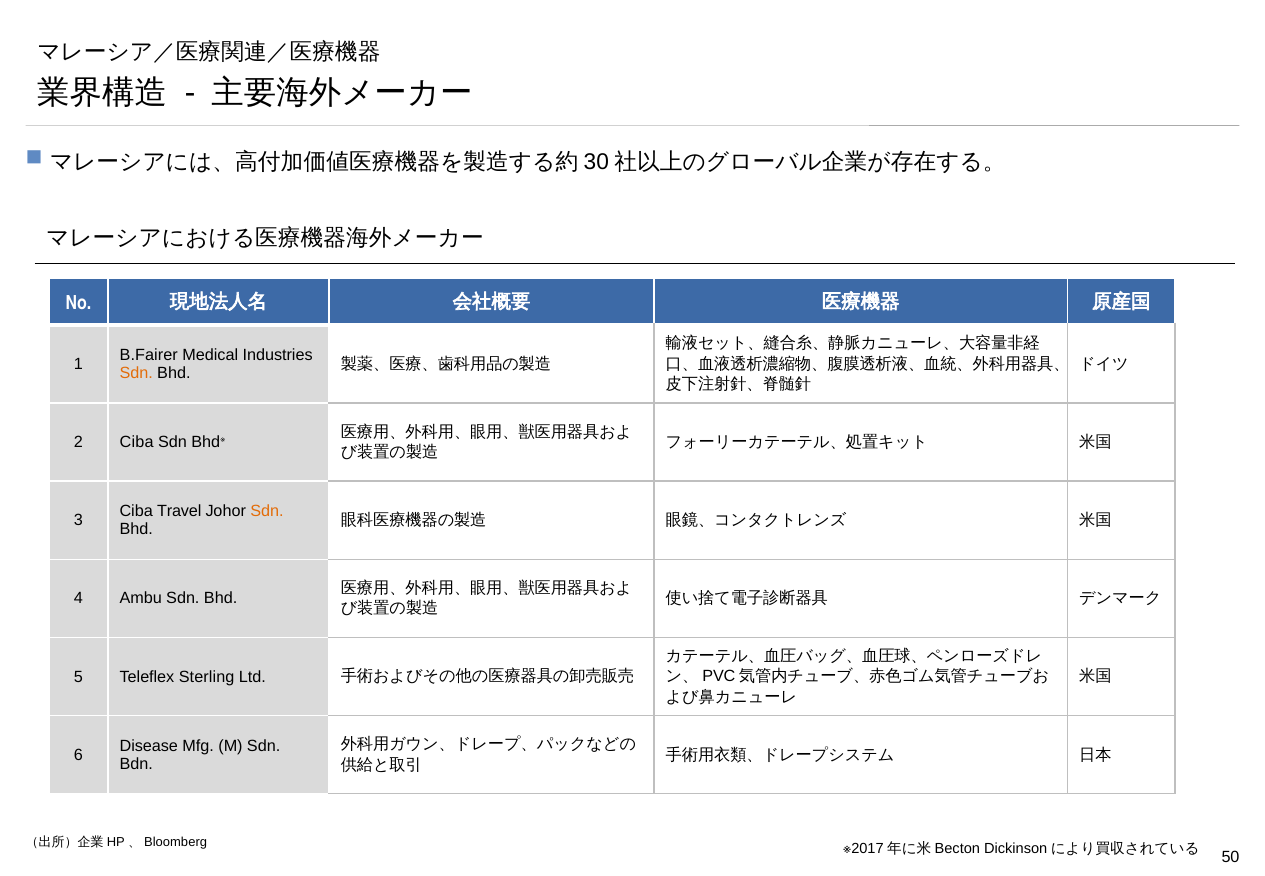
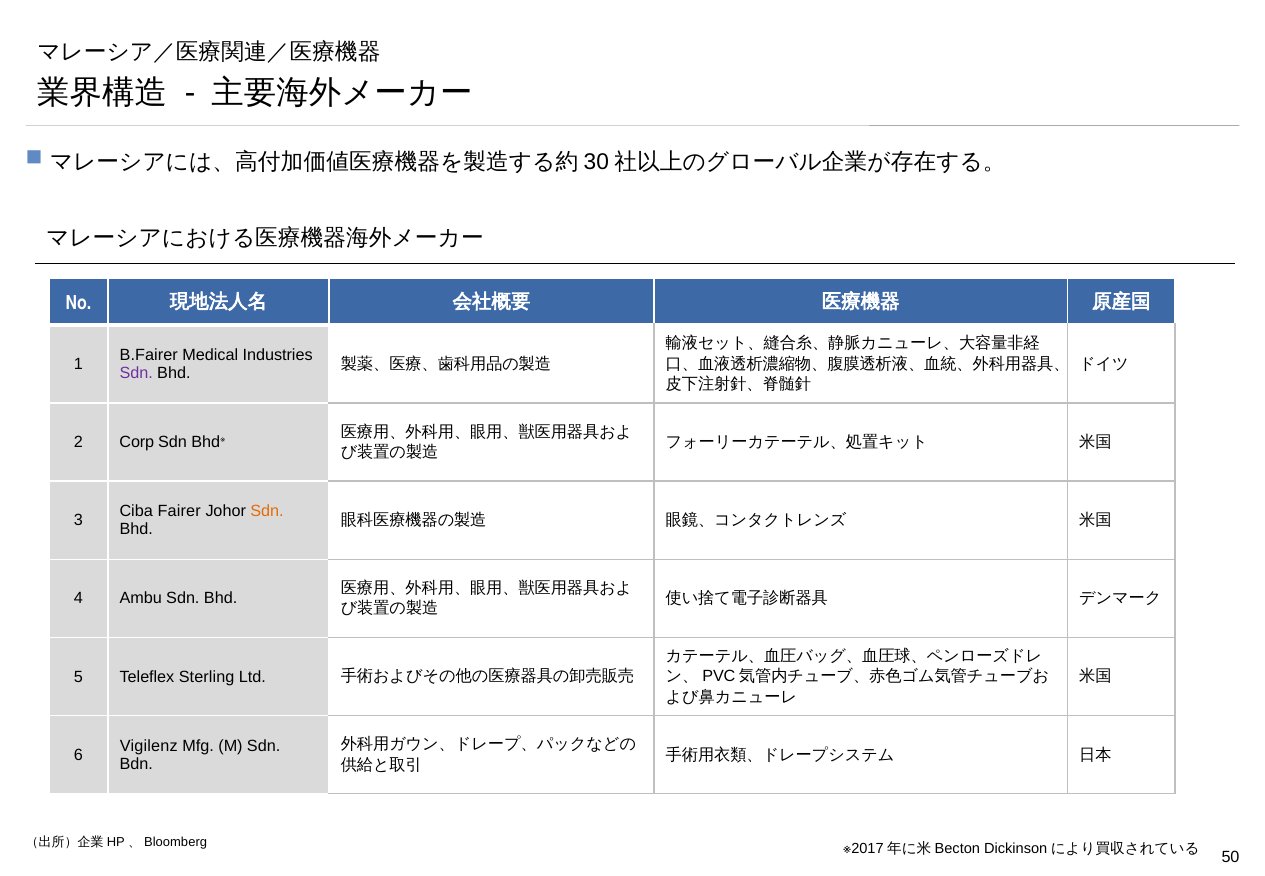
Sdn colour: orange -> purple (136, 373)
2 Ciba: Ciba -> Corp (137, 442)
Travel: Travel -> Fairer (179, 511)
Disease: Disease -> Vigilenz (149, 746)
